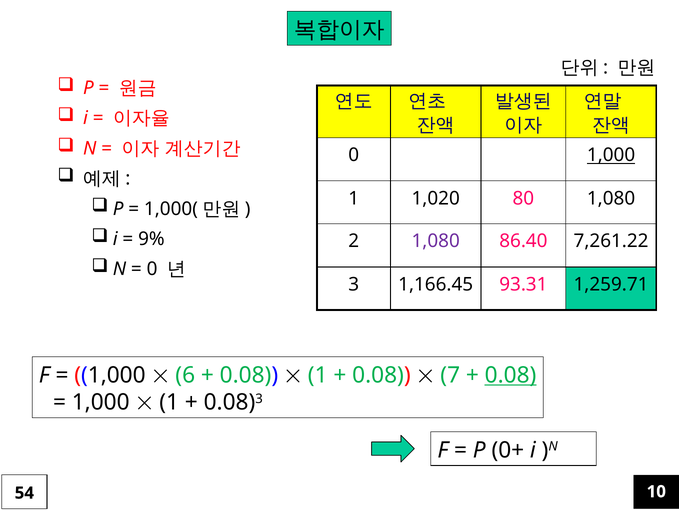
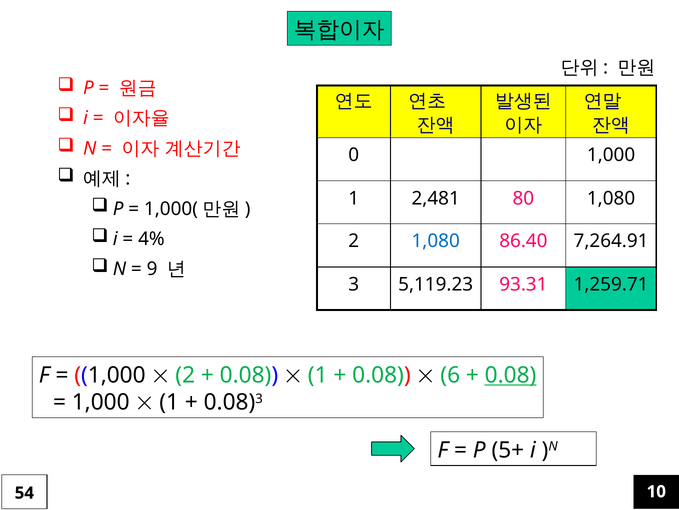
1,000 underline: present -> none (611, 155)
1,020: 1,020 -> 2,481 (436, 198)
9%: 9% -> 4% (151, 239)
1,080 colour: purple -> blue (436, 241)
7,261.22: 7,261.22 -> 7,264.91 (611, 241)
0: 0 -> 9 (152, 269)
1,166.45: 1,166.45 -> 5,119.23 (436, 284)
6: 6 -> 2 (185, 375)
7: 7 -> 6 (450, 375)
0+: 0+ -> 5+ (508, 450)
